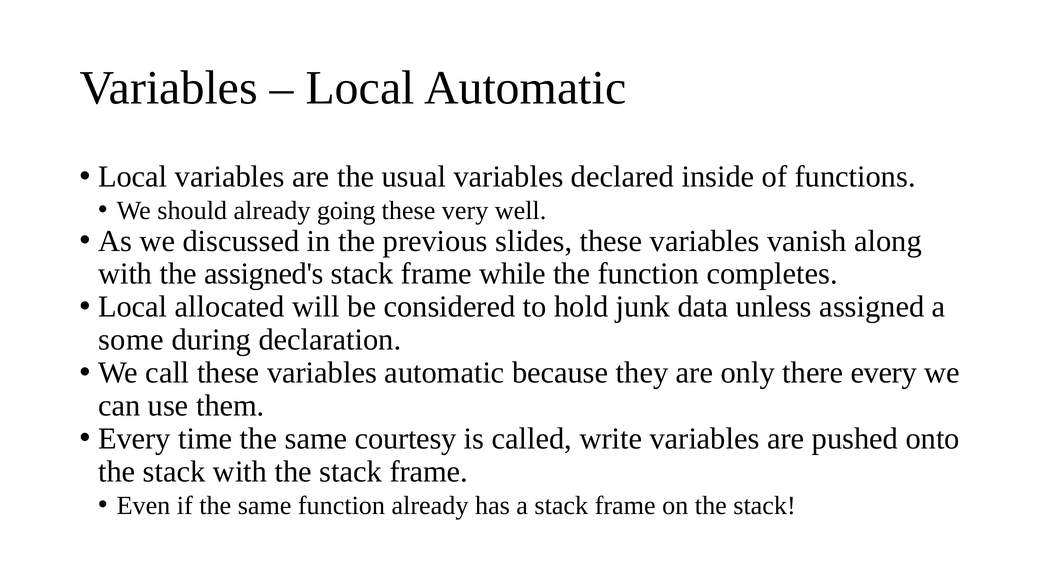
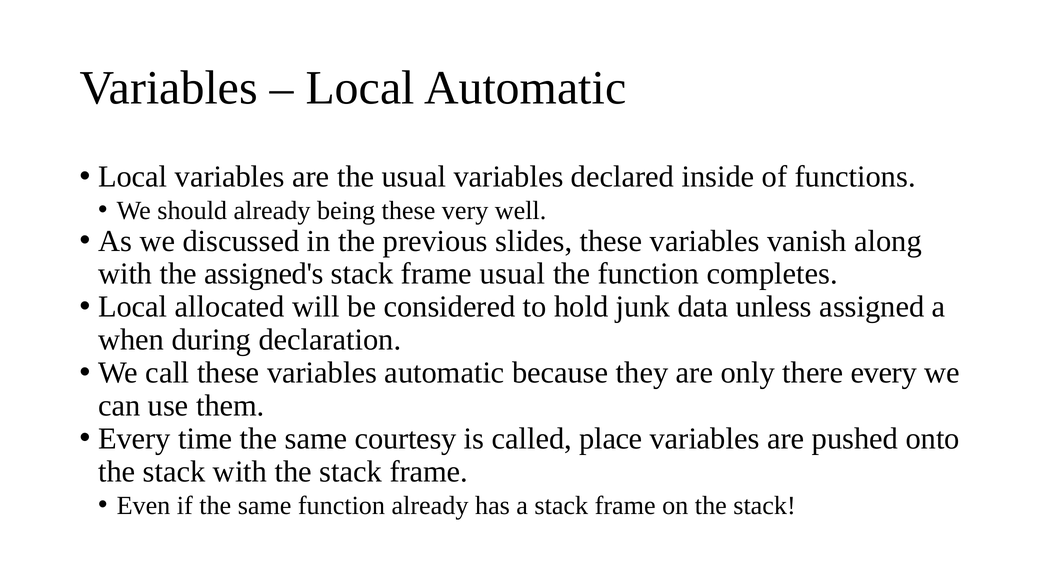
going: going -> being (346, 211)
frame while: while -> usual (512, 274)
some: some -> when (131, 340)
write: write -> place (611, 439)
